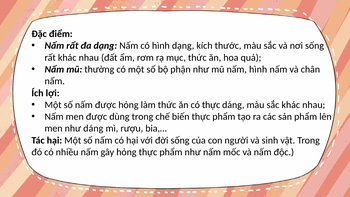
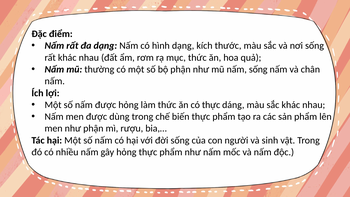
nấm hình: hình -> sống (258, 69)
như dáng: dáng -> phận (93, 128)
